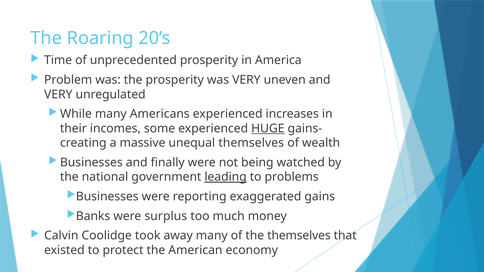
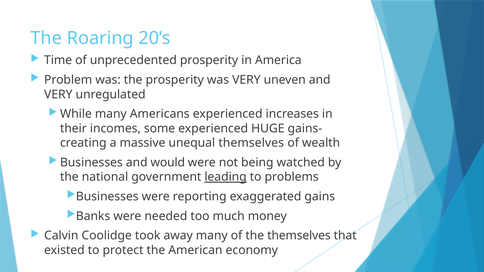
HUGE underline: present -> none (268, 129)
finally: finally -> would (168, 163)
surplus: surplus -> needed (166, 216)
